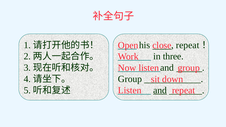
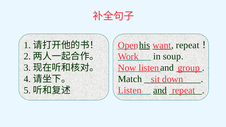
his underline: none -> present (145, 45)
close: close -> want (162, 45)
three: three -> soup (173, 56)
Group: Group -> Match (130, 79)
